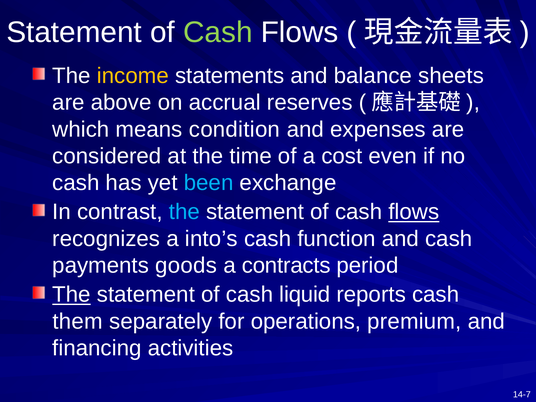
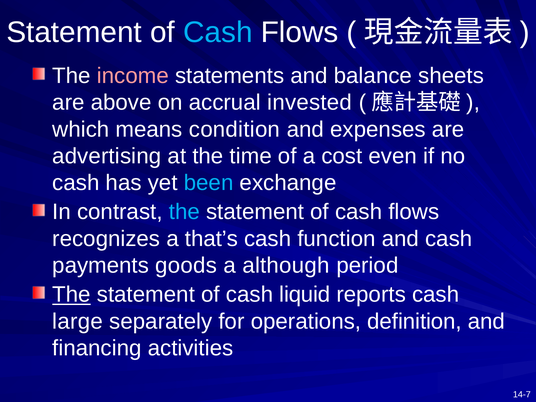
Cash colour: light green -> light blue (218, 32)
income colour: yellow -> pink (133, 76)
reserves: reserves -> invested (310, 103)
considered: considered -> advertising (107, 156)
flows underline: present -> none (414, 212)
into’s: into’s -> that’s (211, 239)
contracts: contracts -> although (286, 266)
them: them -> large (78, 321)
premium: premium -> definition (415, 321)
